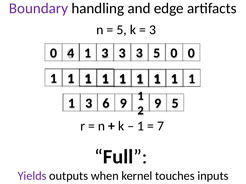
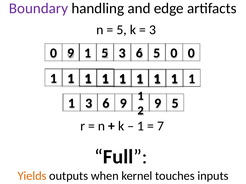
0 4: 4 -> 9 (71, 53)
3: 3 -> 5 (105, 53)
3: 3 -> 6 (139, 53)
Yields colour: purple -> orange (32, 176)
